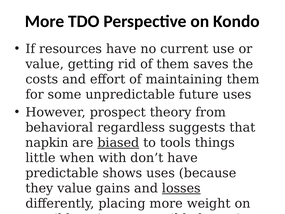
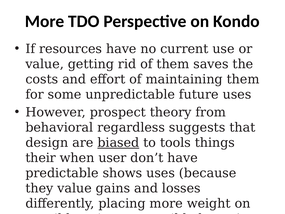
napkin: napkin -> design (47, 143)
little: little -> their (41, 158)
with: with -> user (112, 158)
losses underline: present -> none (181, 188)
